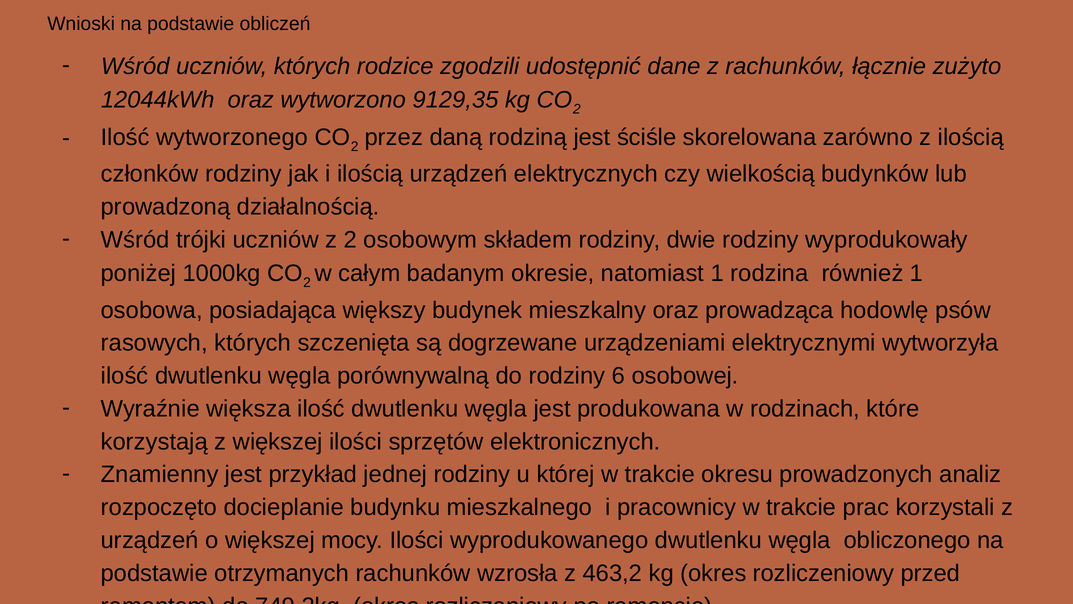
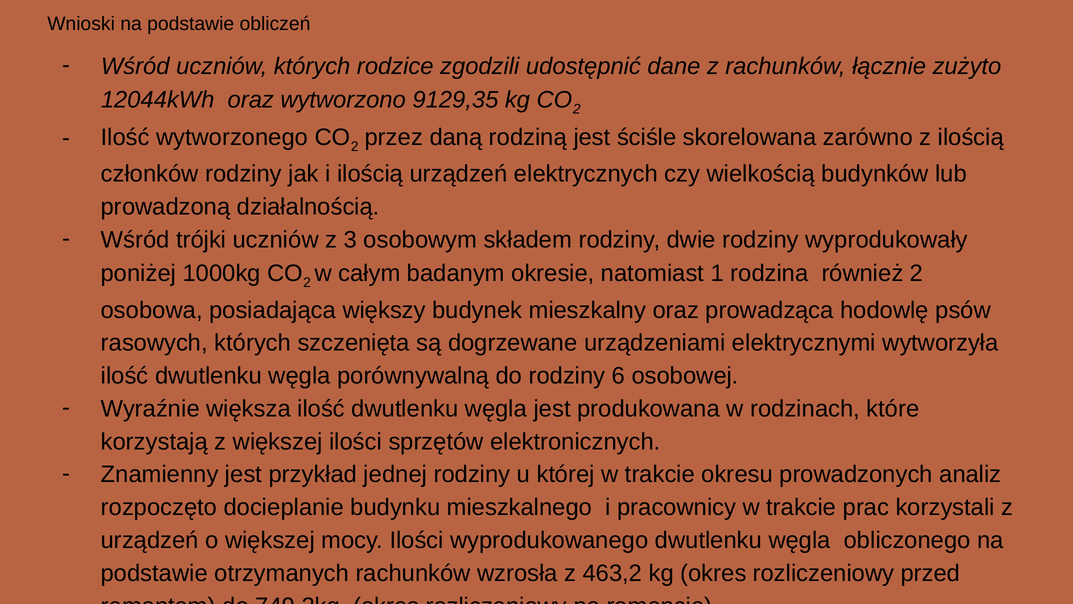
z 2: 2 -> 3 (350, 240)
również 1: 1 -> 2 (917, 273)
